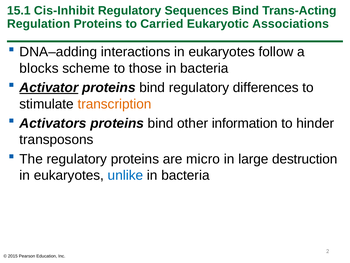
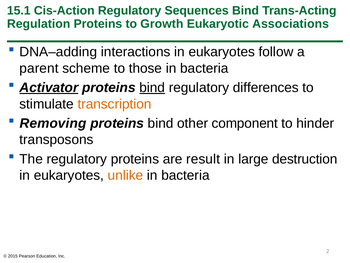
Cis-Inhibit: Cis-Inhibit -> Cis-Action (64, 11)
Carried: Carried -> Growth (162, 24)
blocks: blocks -> parent (39, 68)
bind underline: none -> present (152, 87)
Activators: Activators -> Removing (53, 123)
information: information -> component (245, 123)
micro: micro -> result (203, 159)
unlike colour: blue -> orange (125, 175)
